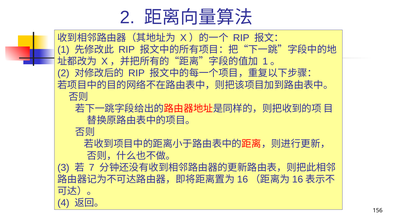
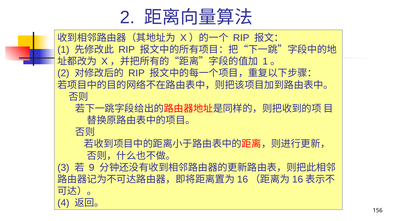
7: 7 -> 9 (92, 168)
